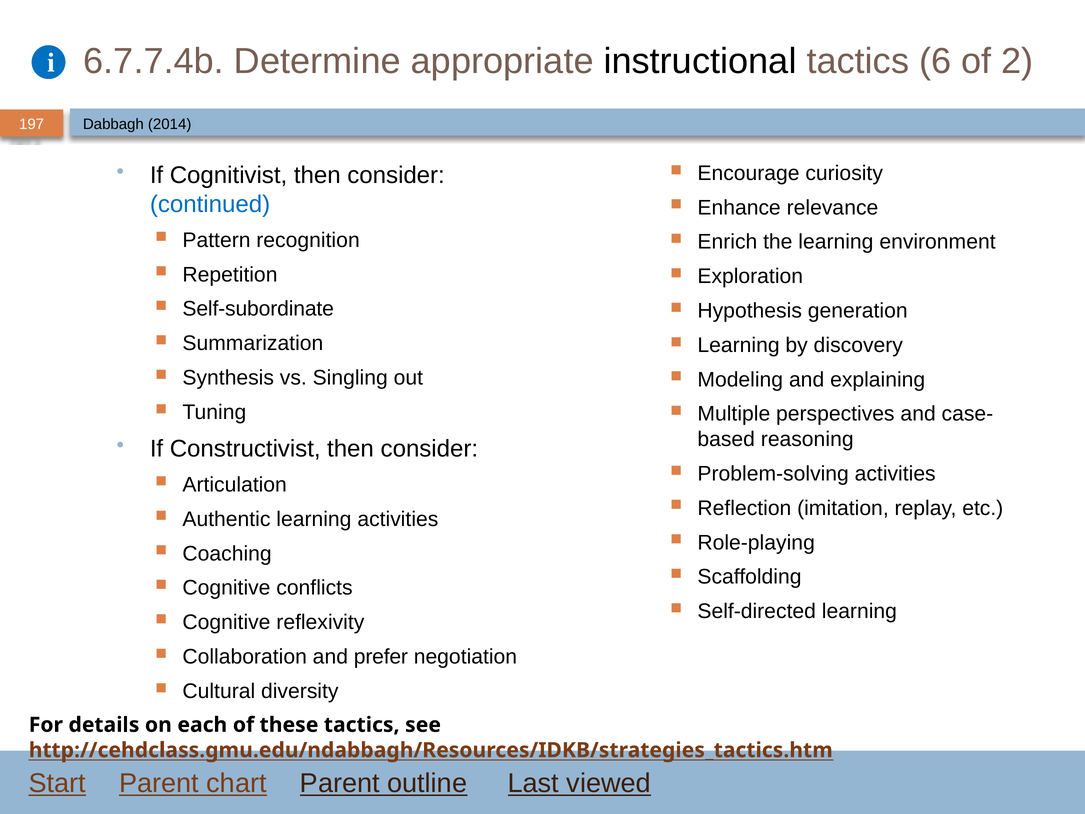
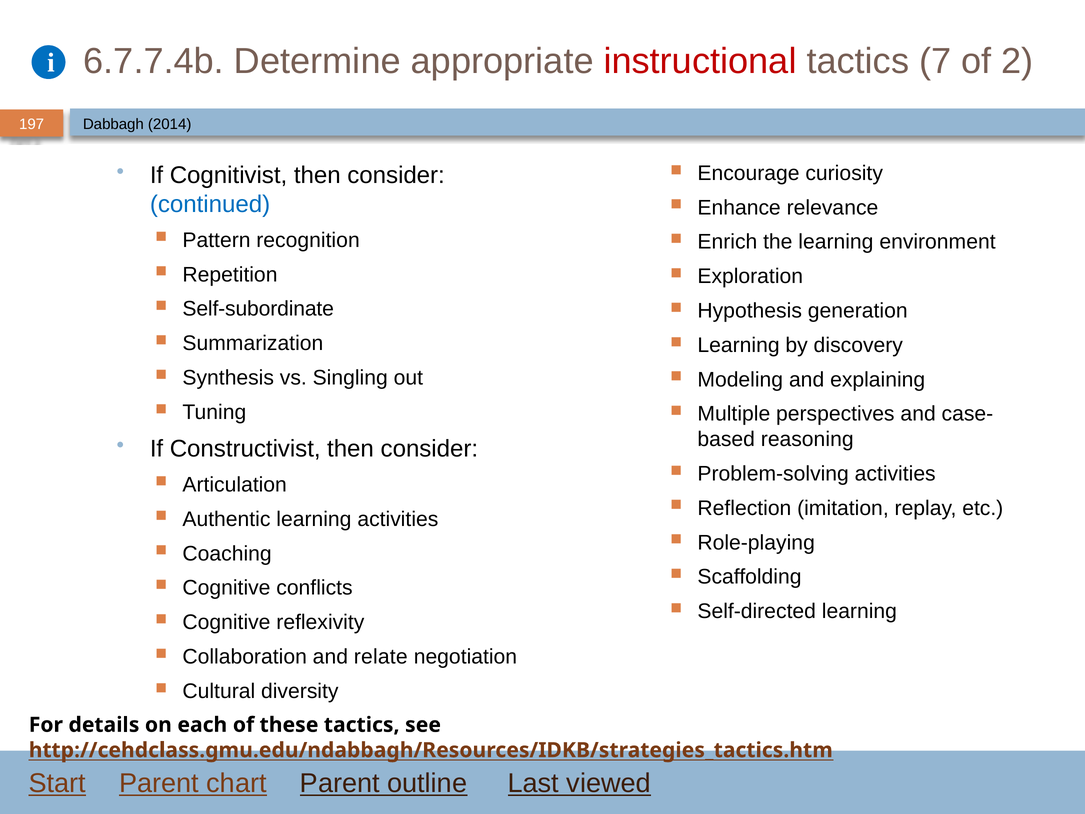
instructional colour: black -> red (700, 61)
6: 6 -> 7 (935, 61)
prefer: prefer -> relate (381, 657)
